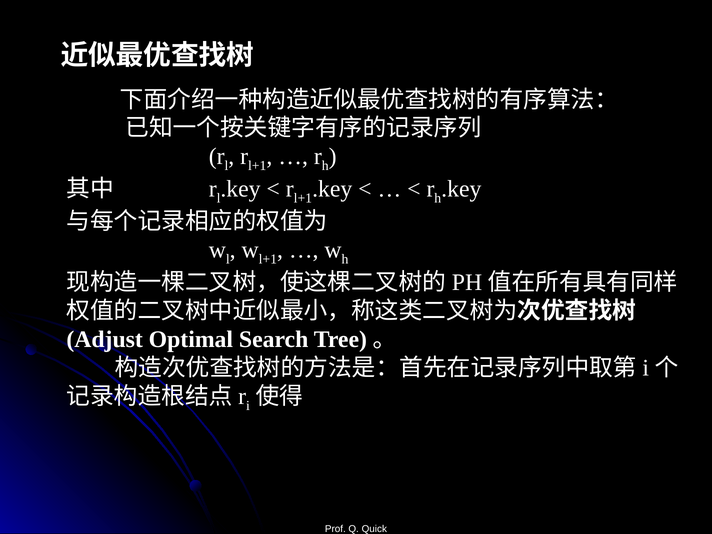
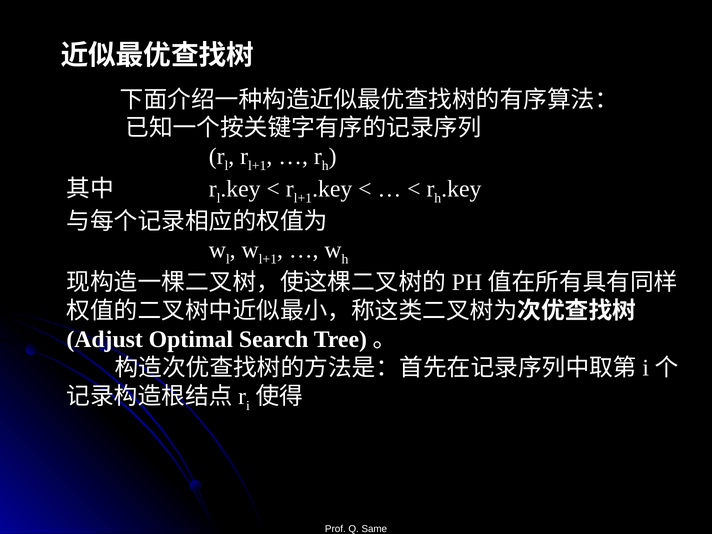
Quick: Quick -> Same (374, 529)
